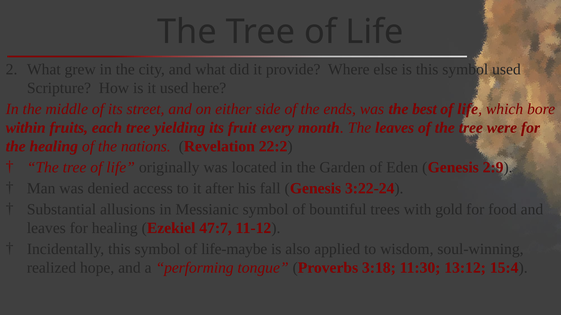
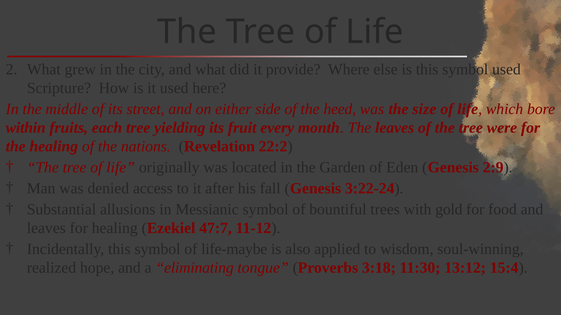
ends: ends -> heed (340, 109)
best: best -> size (424, 109)
performing: performing -> eliminating (195, 268)
